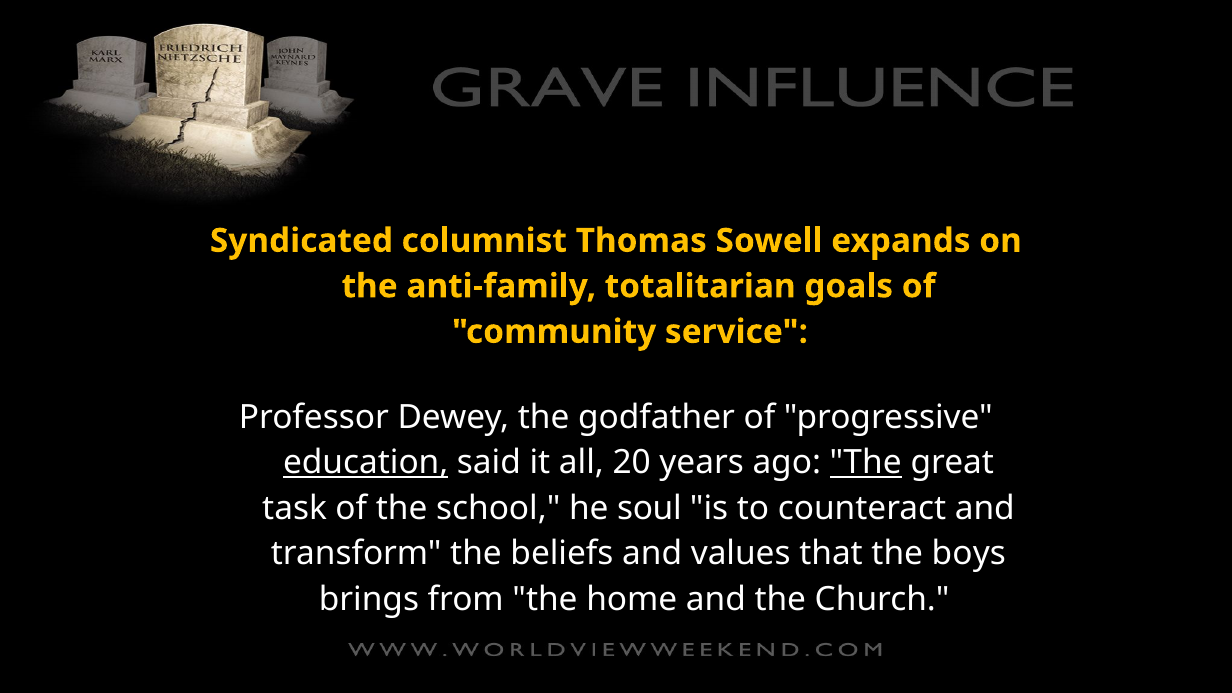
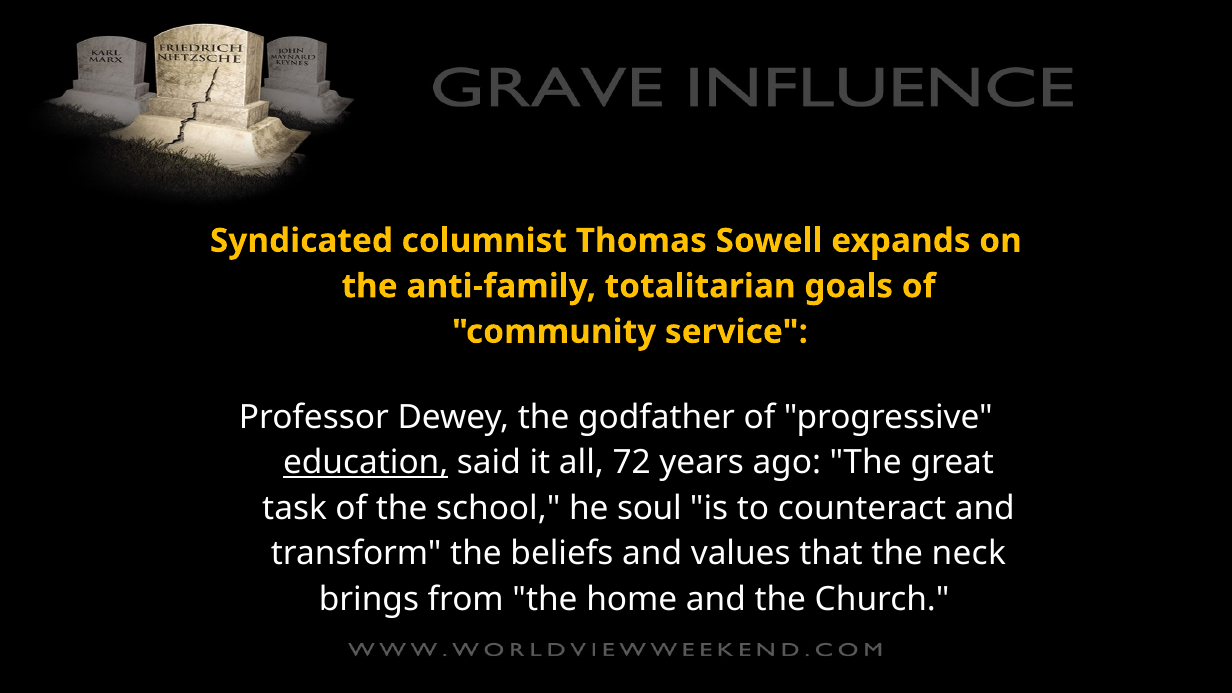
20: 20 -> 72 (632, 463)
The underline: present -> none (866, 463)
boys: boys -> neck (969, 554)
